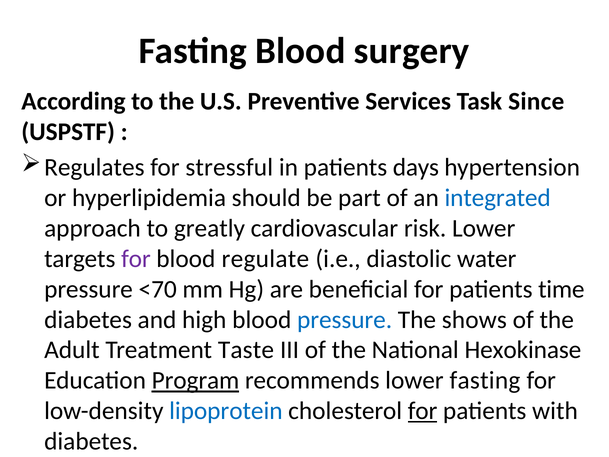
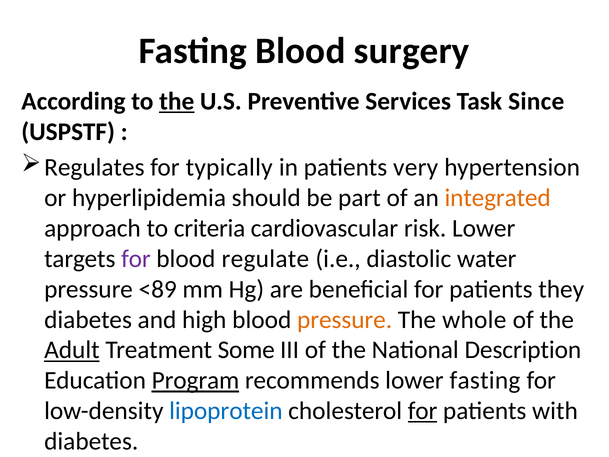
the underline: none -> present (177, 101)
stressful: stressful -> typically (229, 167)
days: days -> very (416, 167)
integrated colour: blue -> orange (498, 198)
greatly: greatly -> criteria (210, 228)
<70: <70 -> <89 (158, 289)
time: time -> they (561, 289)
pressure colour: blue -> orange (345, 319)
shows: shows -> whole (474, 319)
Adult underline: none -> present (72, 350)
Taste: Taste -> Some (246, 350)
Hexokinase: Hexokinase -> Description (523, 350)
